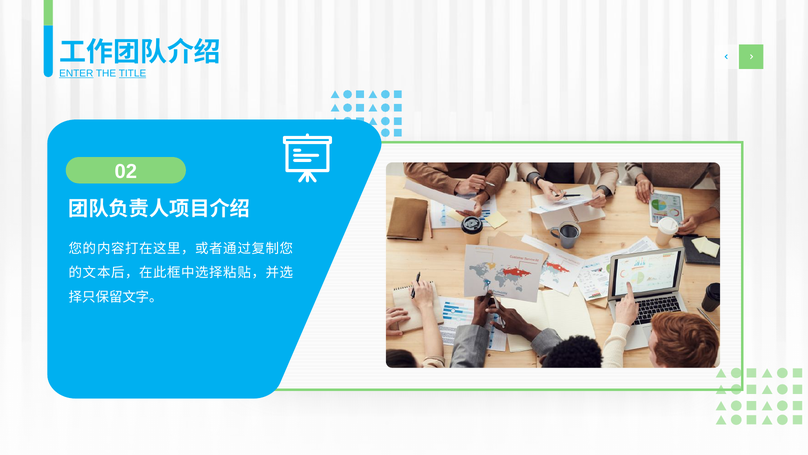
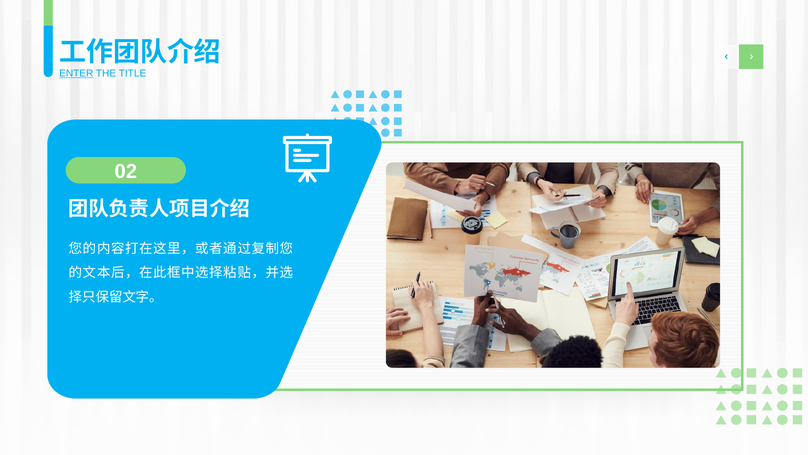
TITLE underline: present -> none (132, 73)
